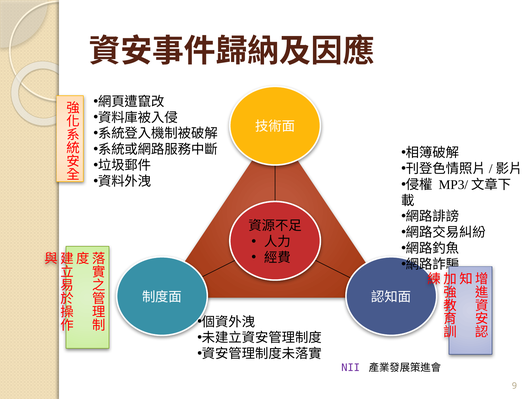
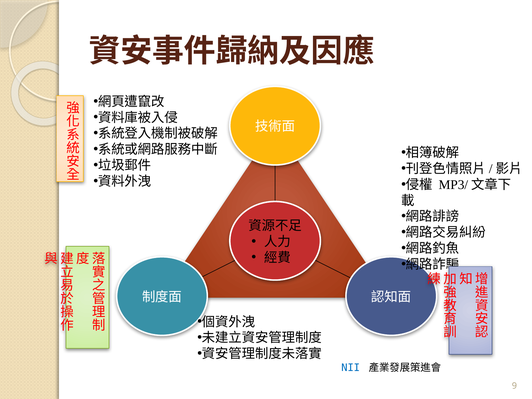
NII colour: purple -> blue (351, 368)
